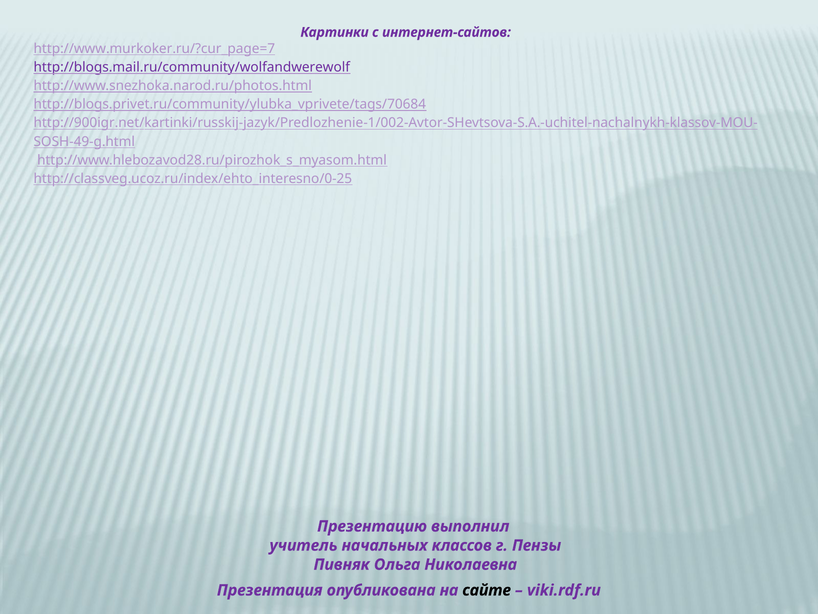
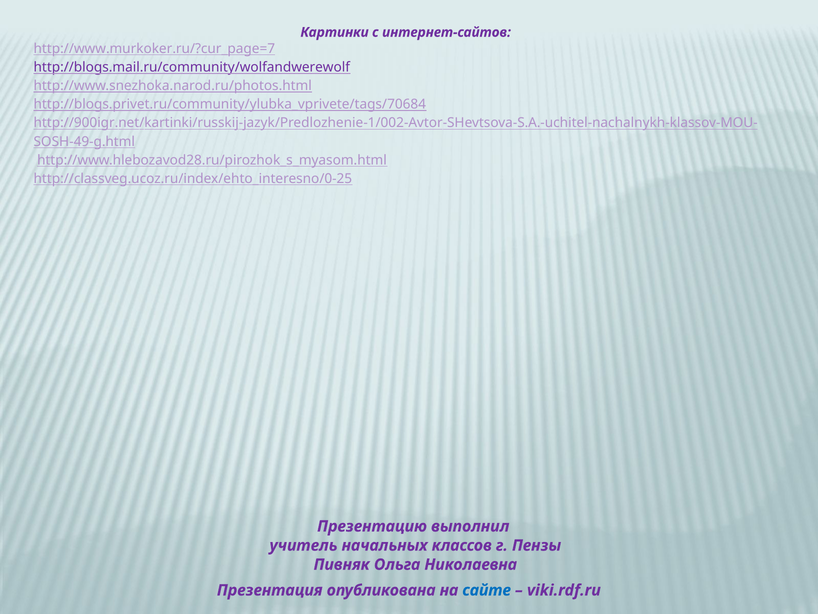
сайте colour: black -> blue (487, 590)
